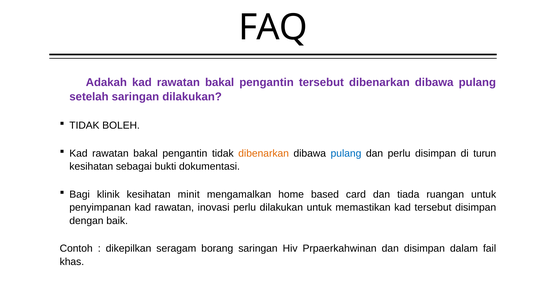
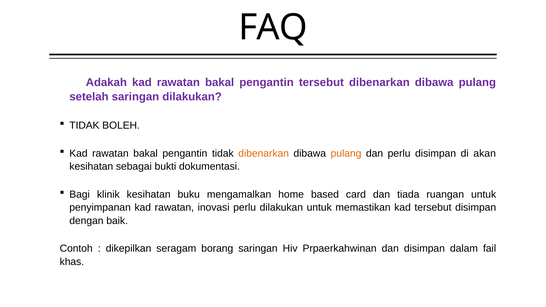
pulang colour: blue -> orange (346, 153)
turun: turun -> akan (485, 153)
minit: minit -> buku (189, 194)
